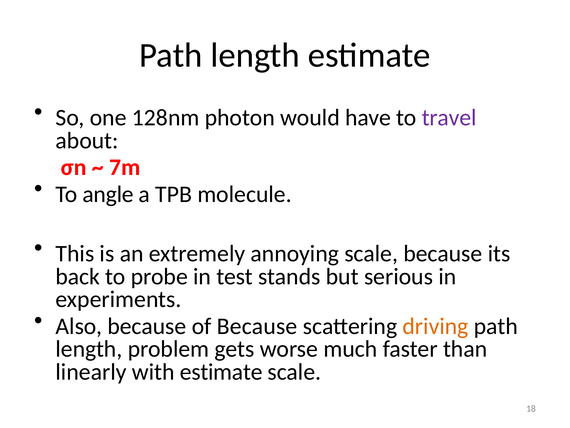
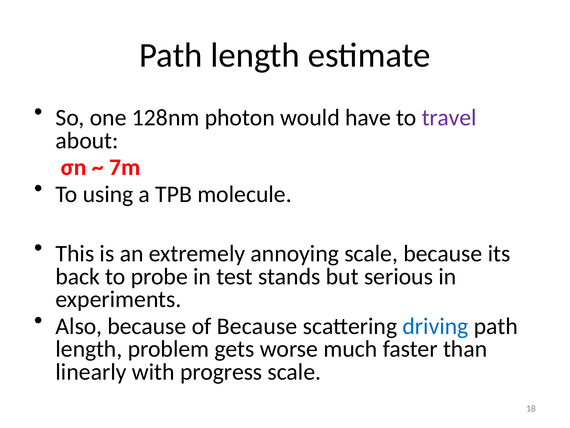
angle: angle -> using (108, 194)
driving colour: orange -> blue (435, 326)
with estimate: estimate -> progress (221, 371)
